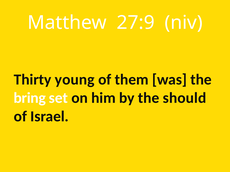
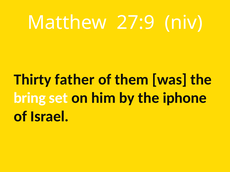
young: young -> father (75, 80)
should: should -> iphone (185, 98)
